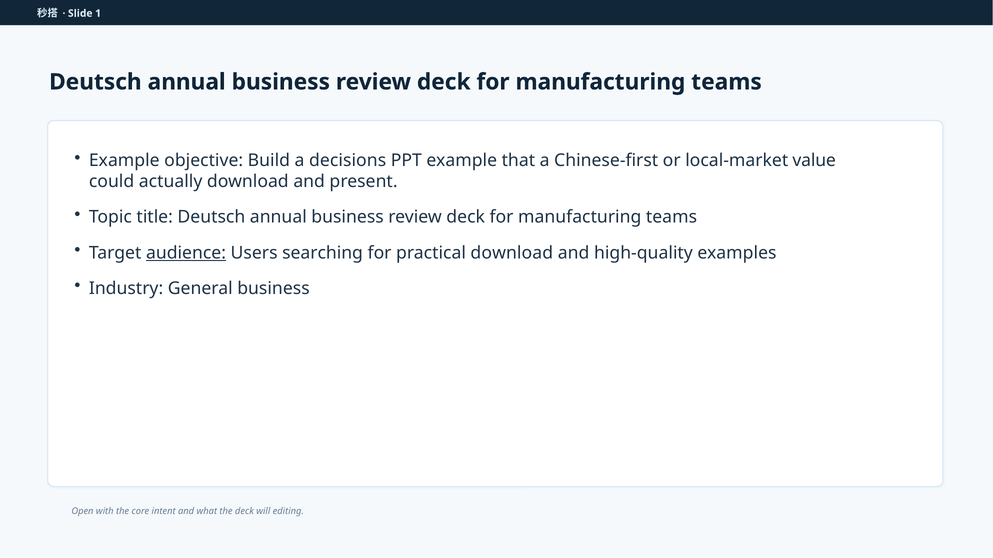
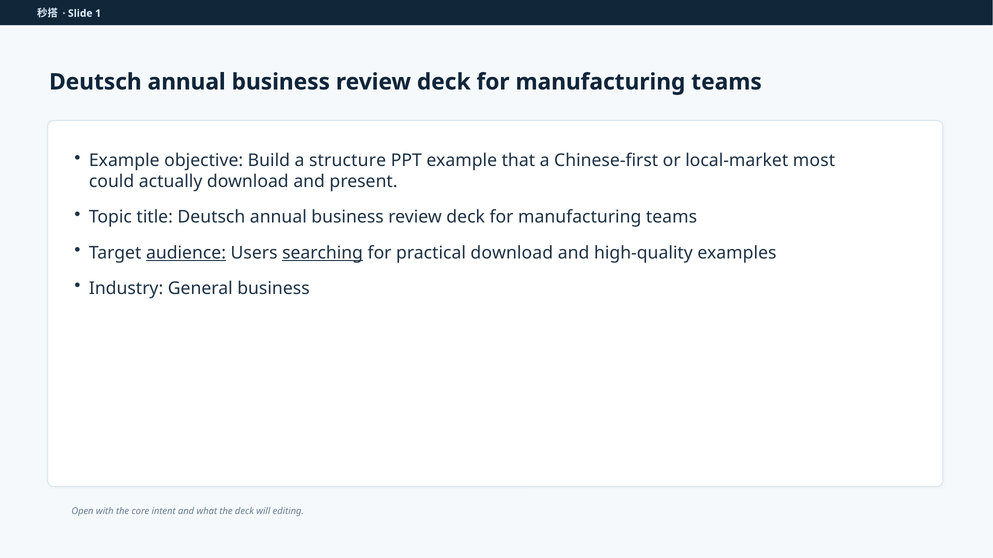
decisions: decisions -> structure (348, 161)
value: value -> most (814, 161)
searching underline: none -> present (323, 253)
